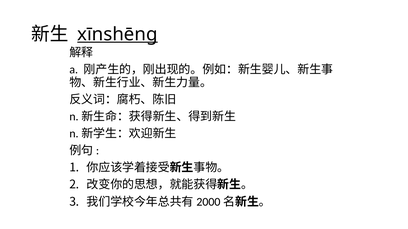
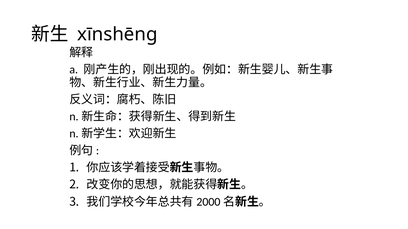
xīnshēng underline: present -> none (117, 34)
